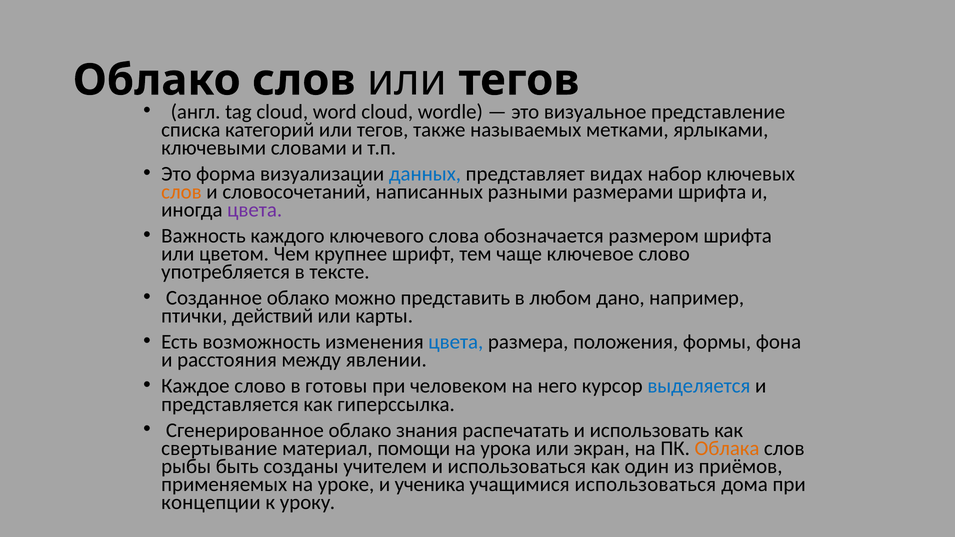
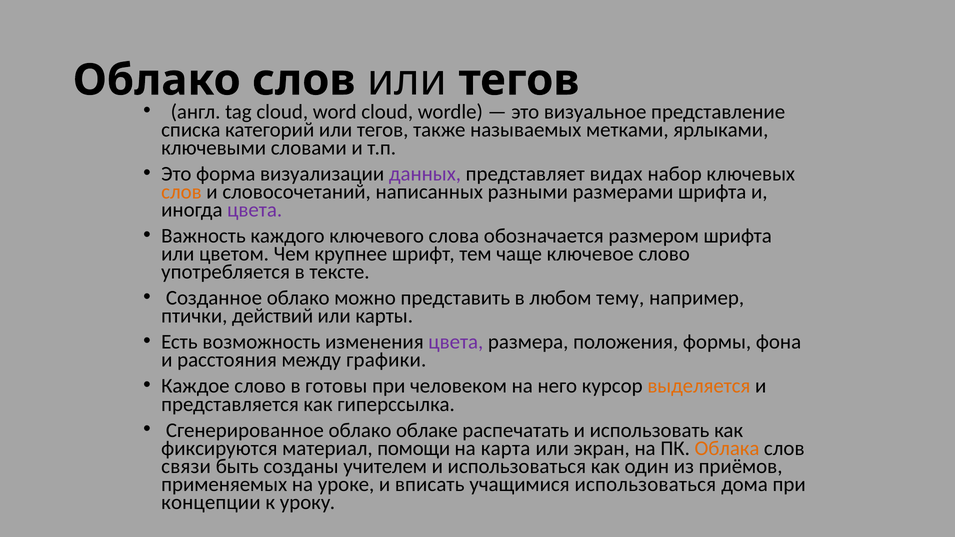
данных colour: blue -> purple (425, 174)
дано: дано -> тему (620, 298)
цвета colour: blue -> purple (456, 342)
явлении: явлении -> графики (386, 360)
выделяется colour: blue -> orange (699, 386)
знания: знания -> облаке (427, 430)
свертывание: свертывание -> фиксируются (219, 448)
урока: урока -> карта (506, 448)
рыбы: рыбы -> связи (186, 466)
ученика: ученика -> вписать (430, 484)
